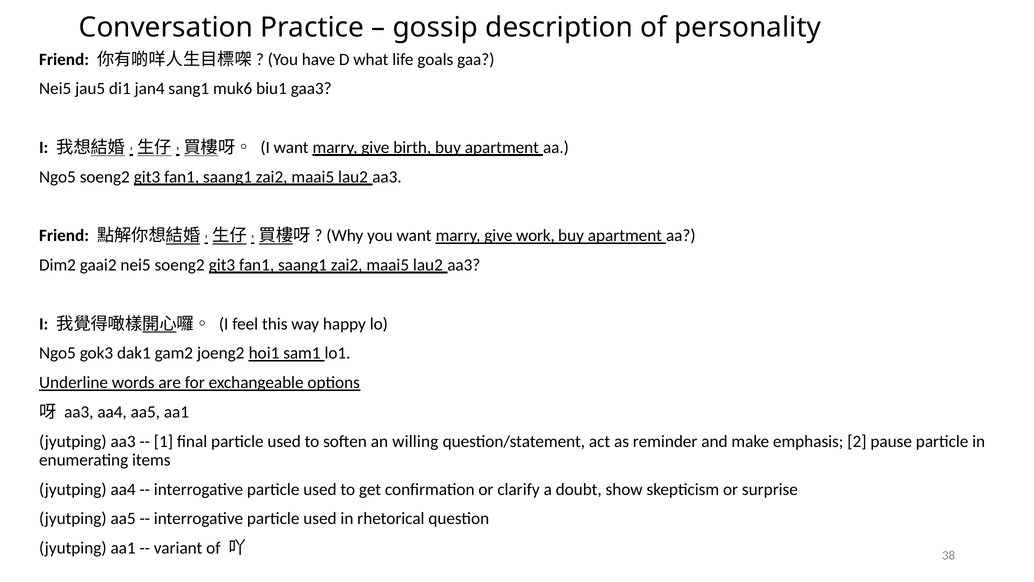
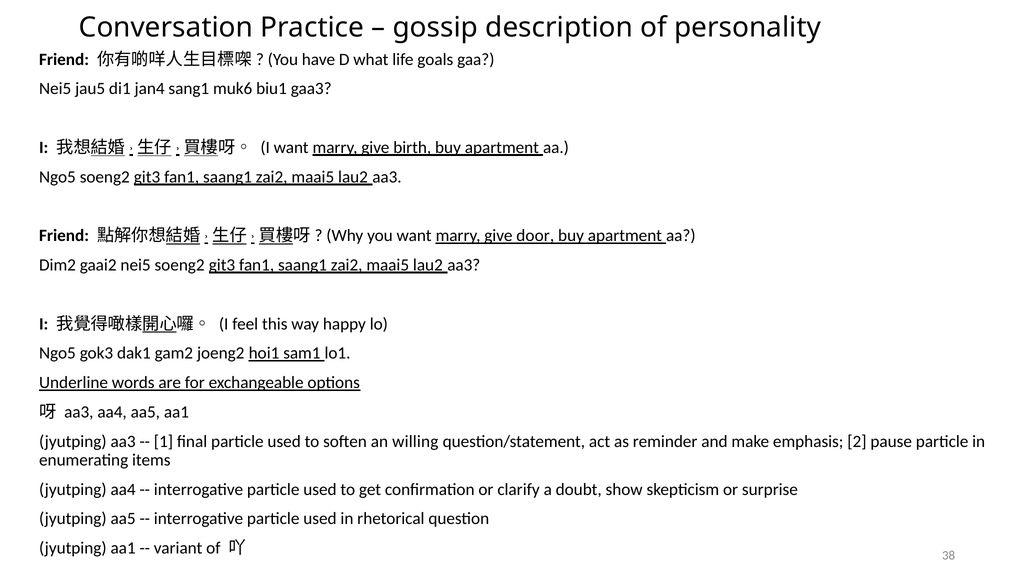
work: work -> door (535, 236)
